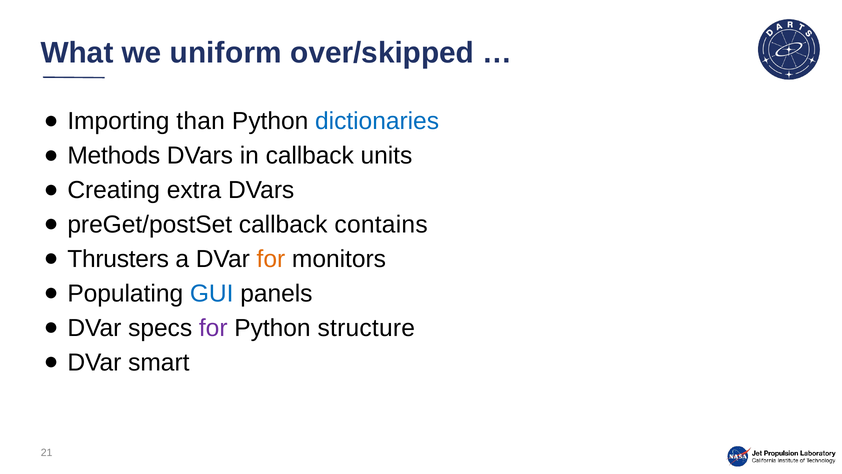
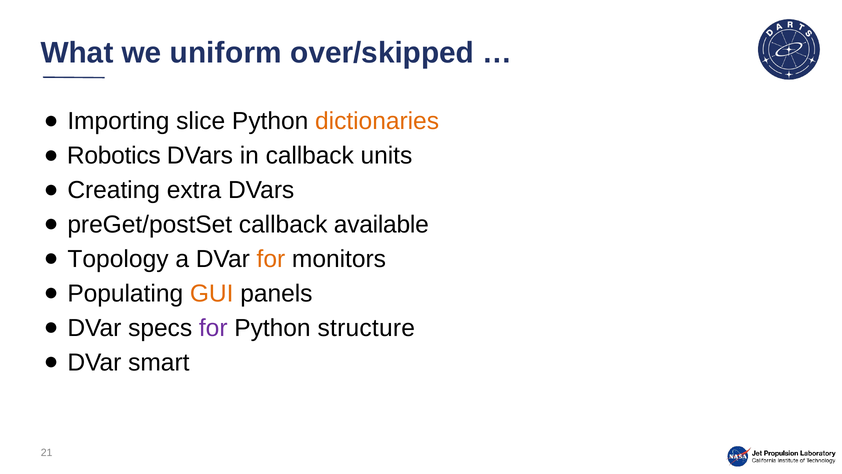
than: than -> slice (201, 121)
dictionaries colour: blue -> orange (377, 121)
Methods: Methods -> Robotics (114, 156)
contains: contains -> available (381, 225)
Thrusters: Thrusters -> Topology (118, 259)
GUI colour: blue -> orange (212, 293)
